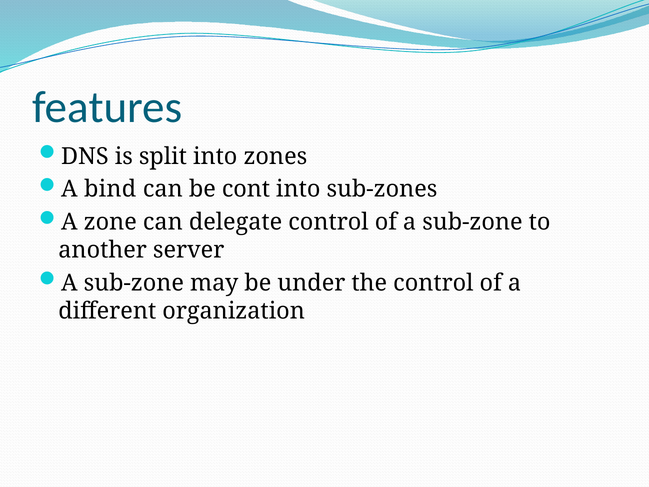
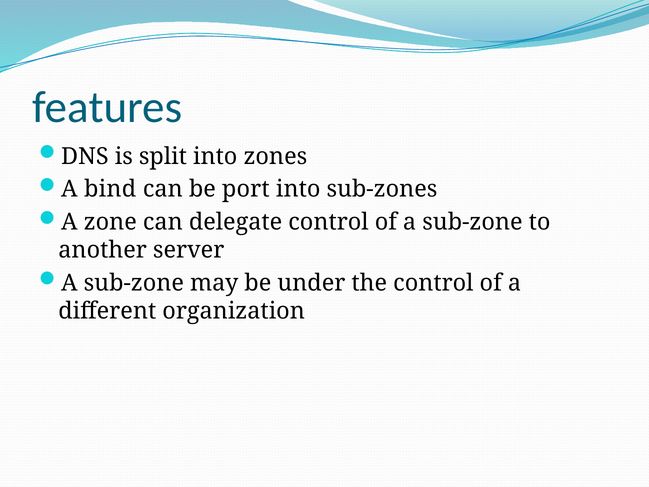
cont: cont -> port (246, 189)
